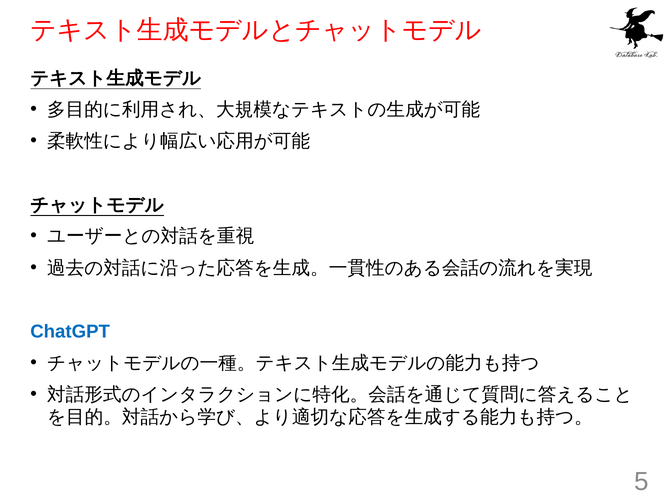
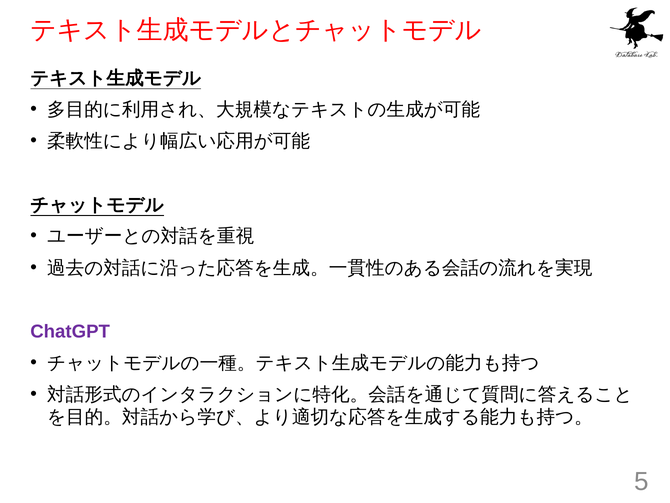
ChatGPT colour: blue -> purple (70, 331)
